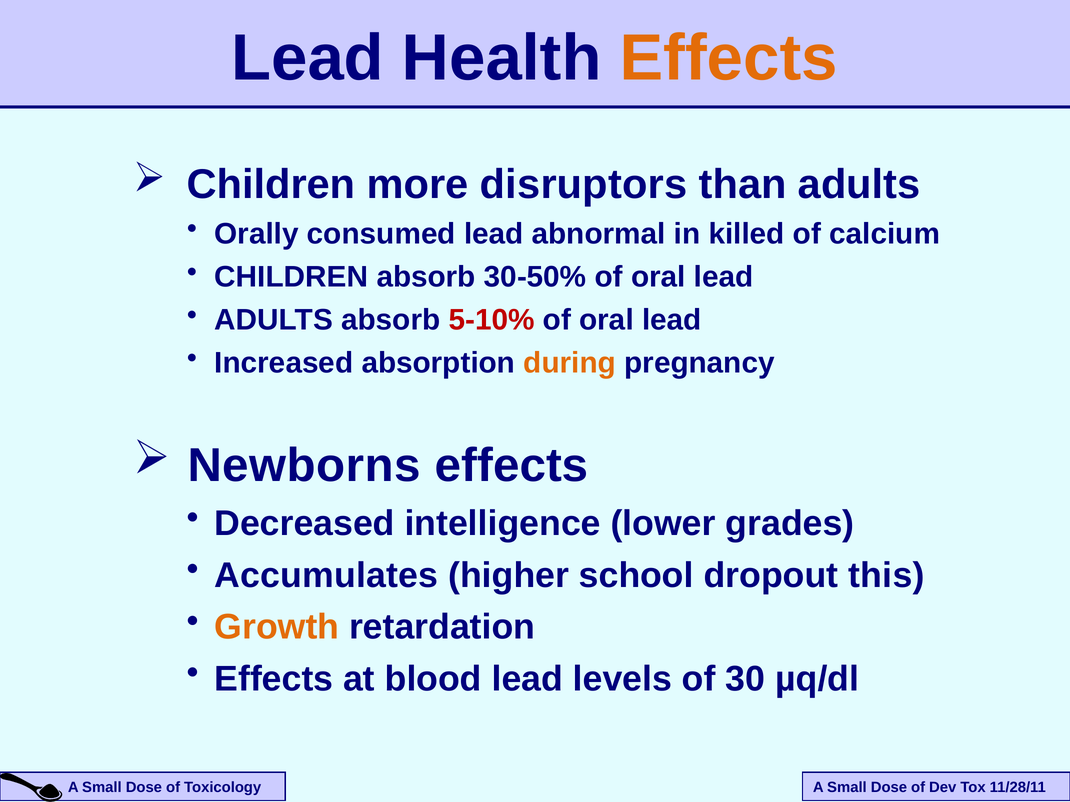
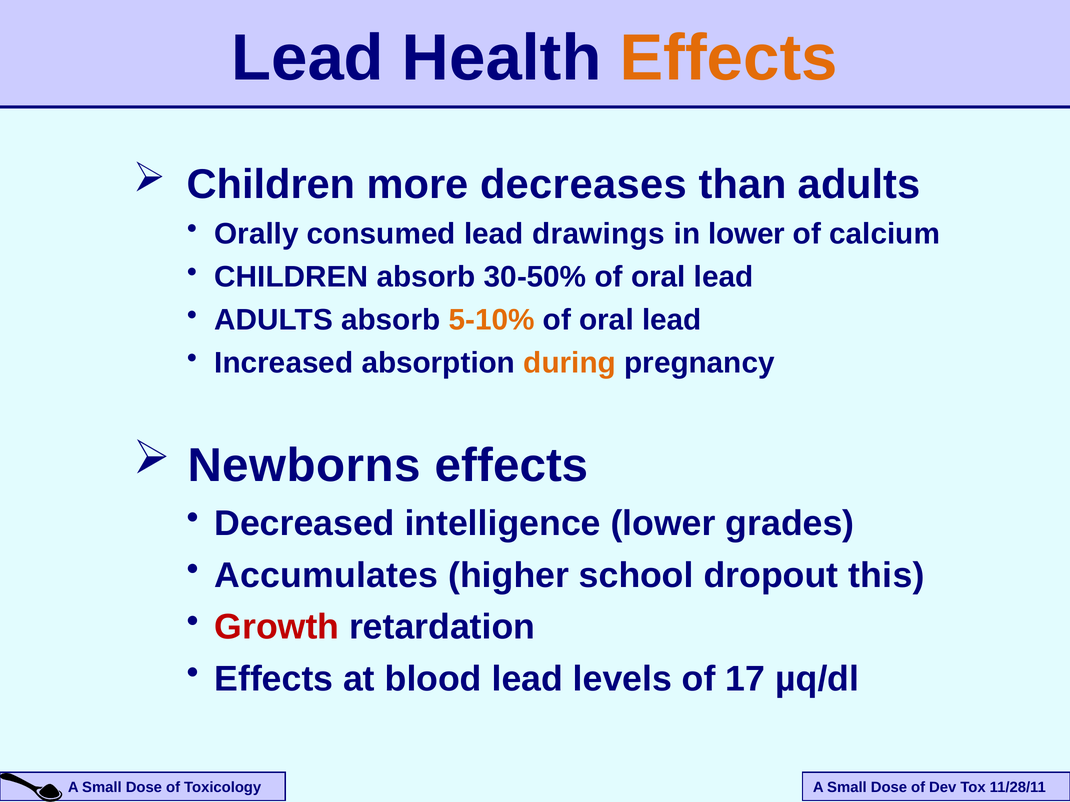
disruptors: disruptors -> decreases (583, 185)
abnormal: abnormal -> drawings (599, 234)
in killed: killed -> lower (747, 234)
5-10% colour: red -> orange (492, 320)
Growth colour: orange -> red (277, 627)
30: 30 -> 17 (745, 679)
